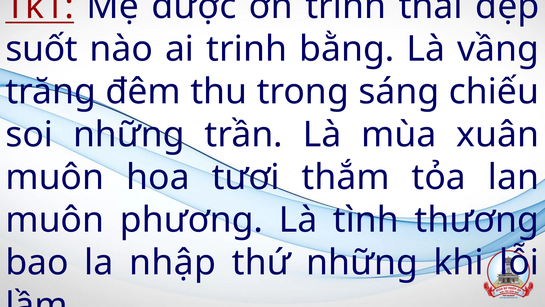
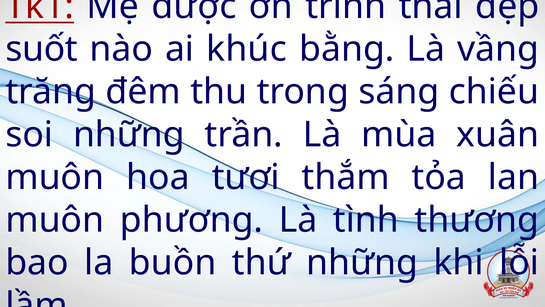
ai trinh: trinh -> khúc (247, 49)
nhập: nhập -> buồn (173, 262)
